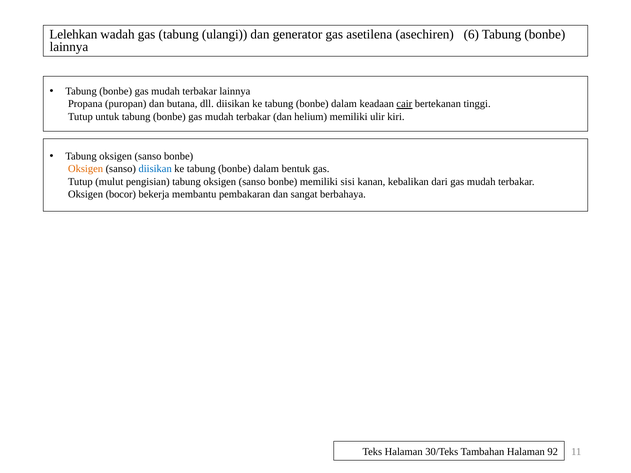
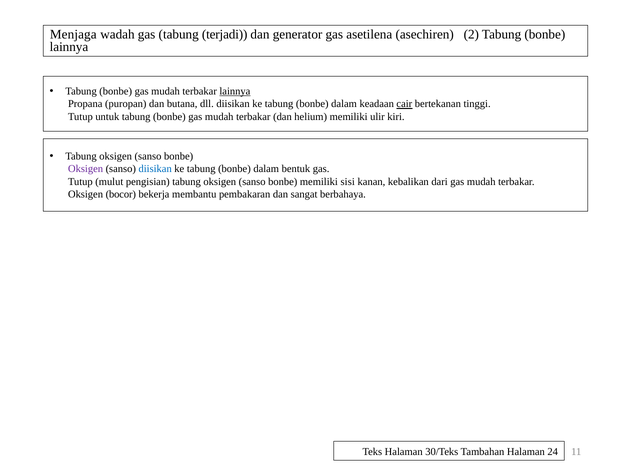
Lelehkan: Lelehkan -> Menjaga (73, 34)
ulangi: ulangi -> terjadi (225, 34)
6: 6 -> 2 (471, 34)
lainnya underline: none -> present (235, 91)
Oksigen colour: orange -> purple (86, 169)
92: 92 -> 24 (553, 452)
